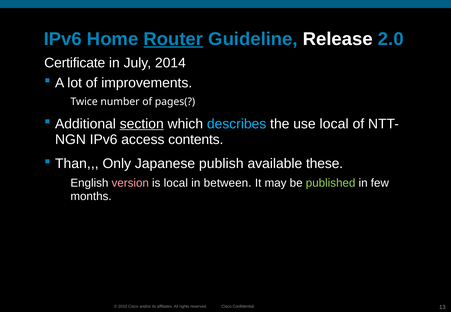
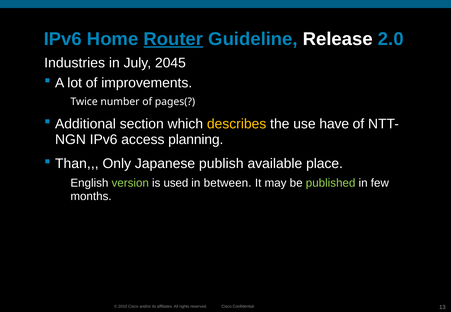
Certificate: Certificate -> Industries (75, 63)
2014: 2014 -> 2045 (170, 63)
section underline: present -> none (142, 124)
describes colour: light blue -> yellow (237, 124)
use local: local -> have (334, 124)
contents: contents -> planning (196, 140)
these: these -> place (325, 164)
version colour: pink -> light green (130, 183)
is local: local -> used (176, 183)
